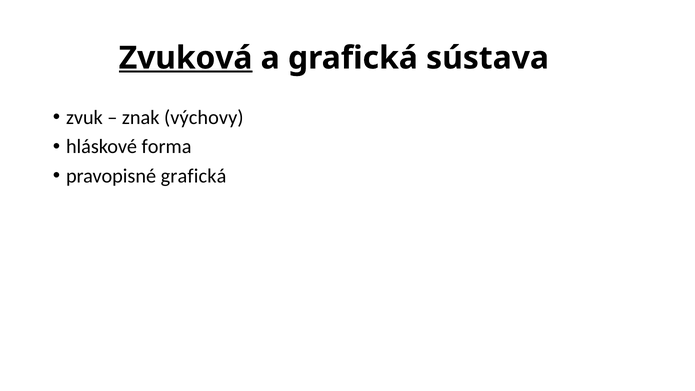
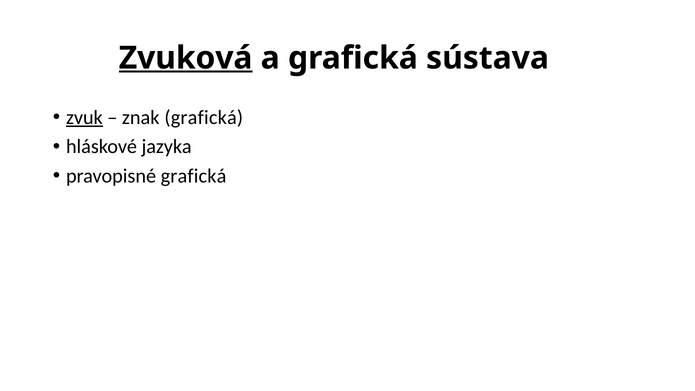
zvuk underline: none -> present (84, 118)
znak výchovy: výchovy -> grafická (204, 118)
forma: forma -> jazyka (167, 147)
